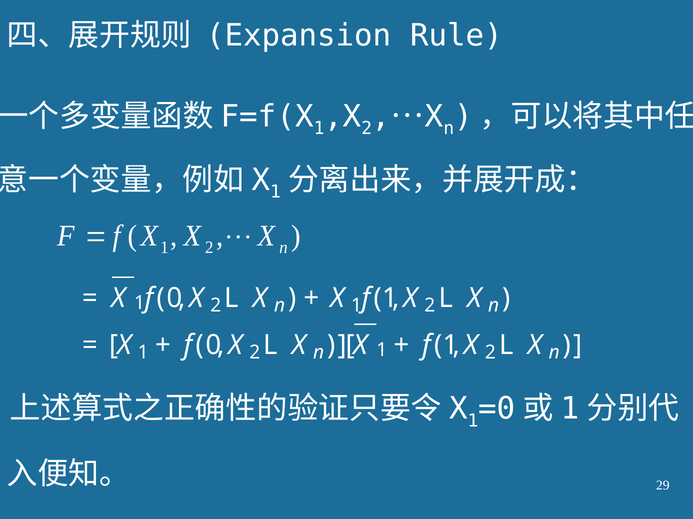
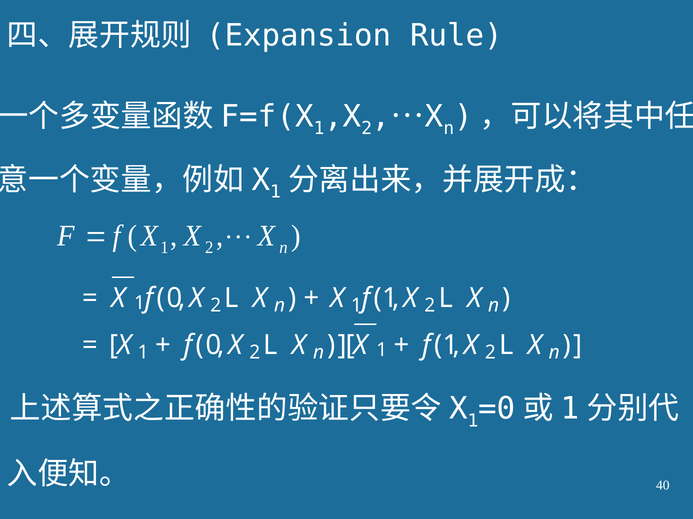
29: 29 -> 40 (663, 486)
